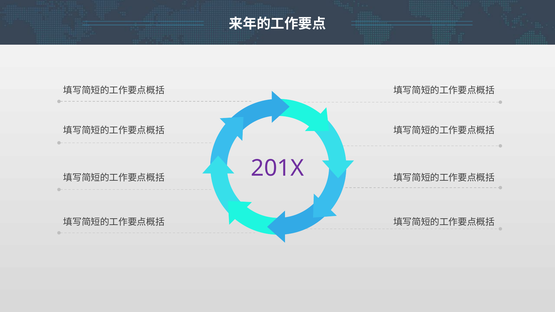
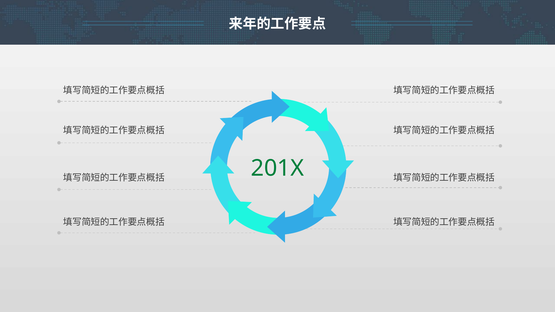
201X colour: purple -> green (277, 168)
